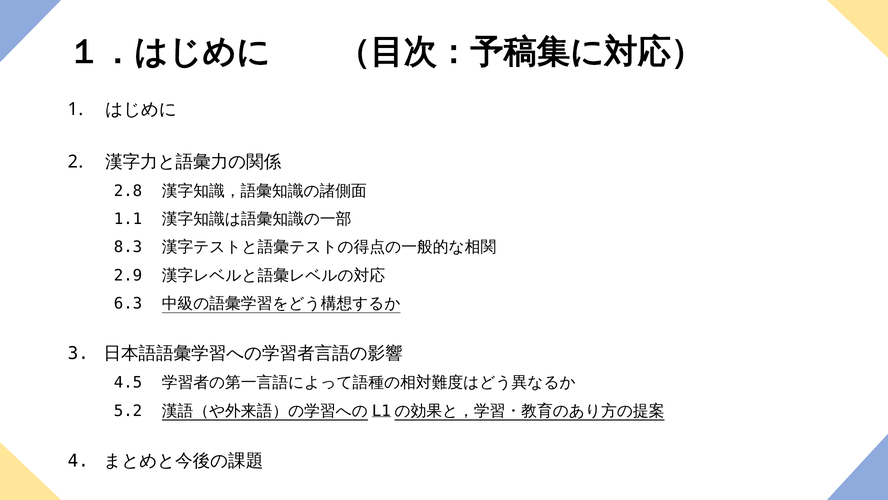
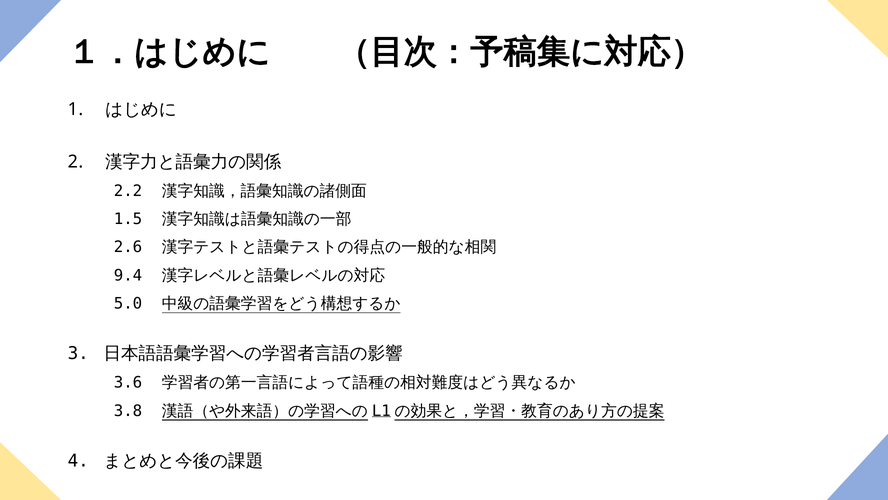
2.8: 2.8 -> 2.2 (128, 191)
1.1: 1.1 -> 1.5 (128, 219)
8.3: 8.3 -> 2.6 (128, 247)
2.9: 2.9 -> 9.4 (128, 275)
6.3: 6.3 -> 5.0 (128, 303)
4.5: 4.5 -> 3.6 (128, 382)
5.2: 5.2 -> 3.8 (128, 411)
